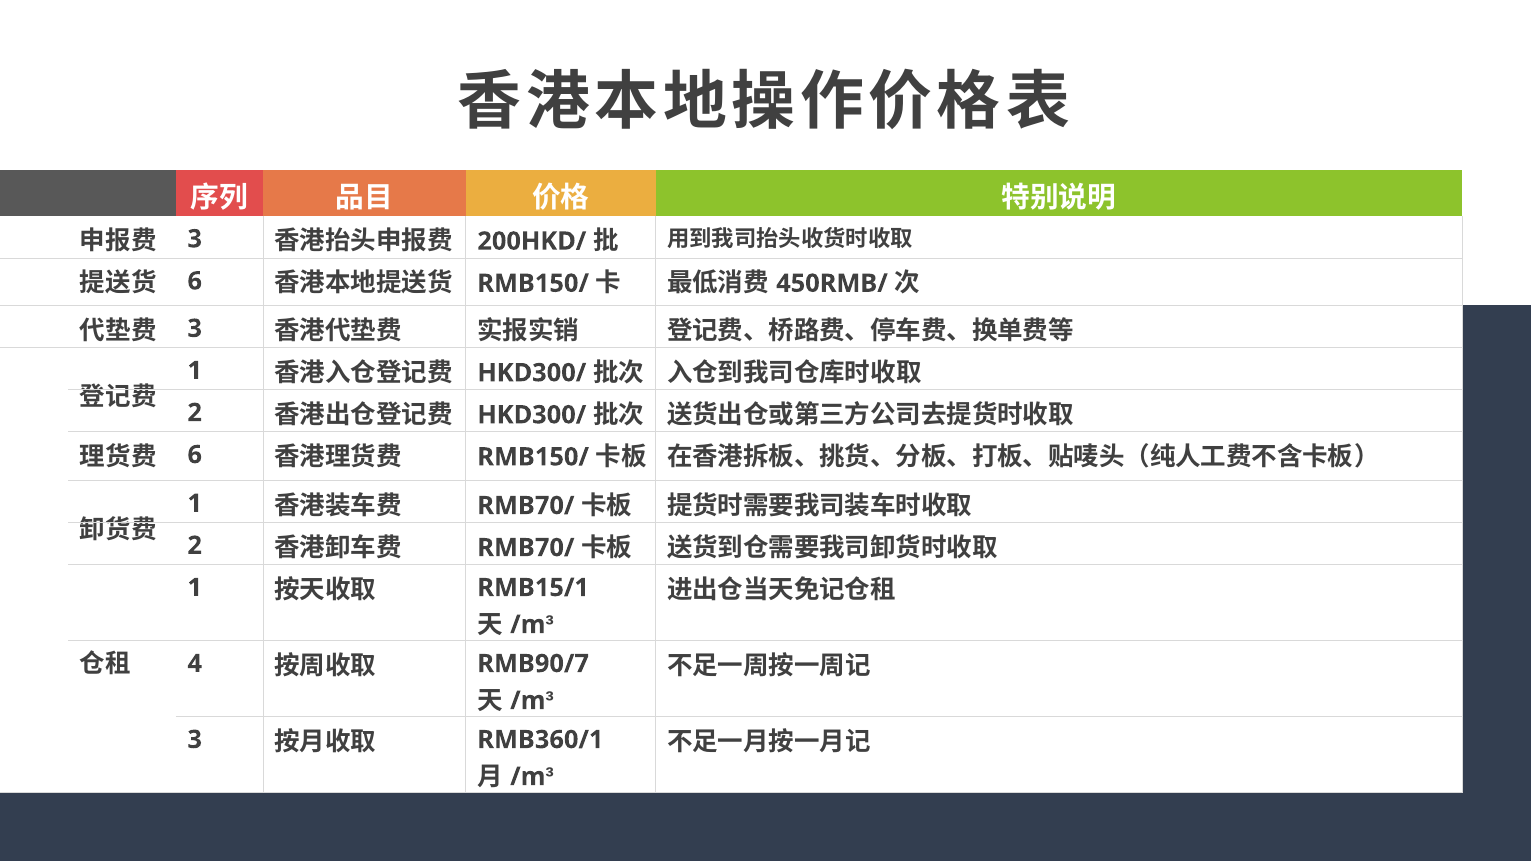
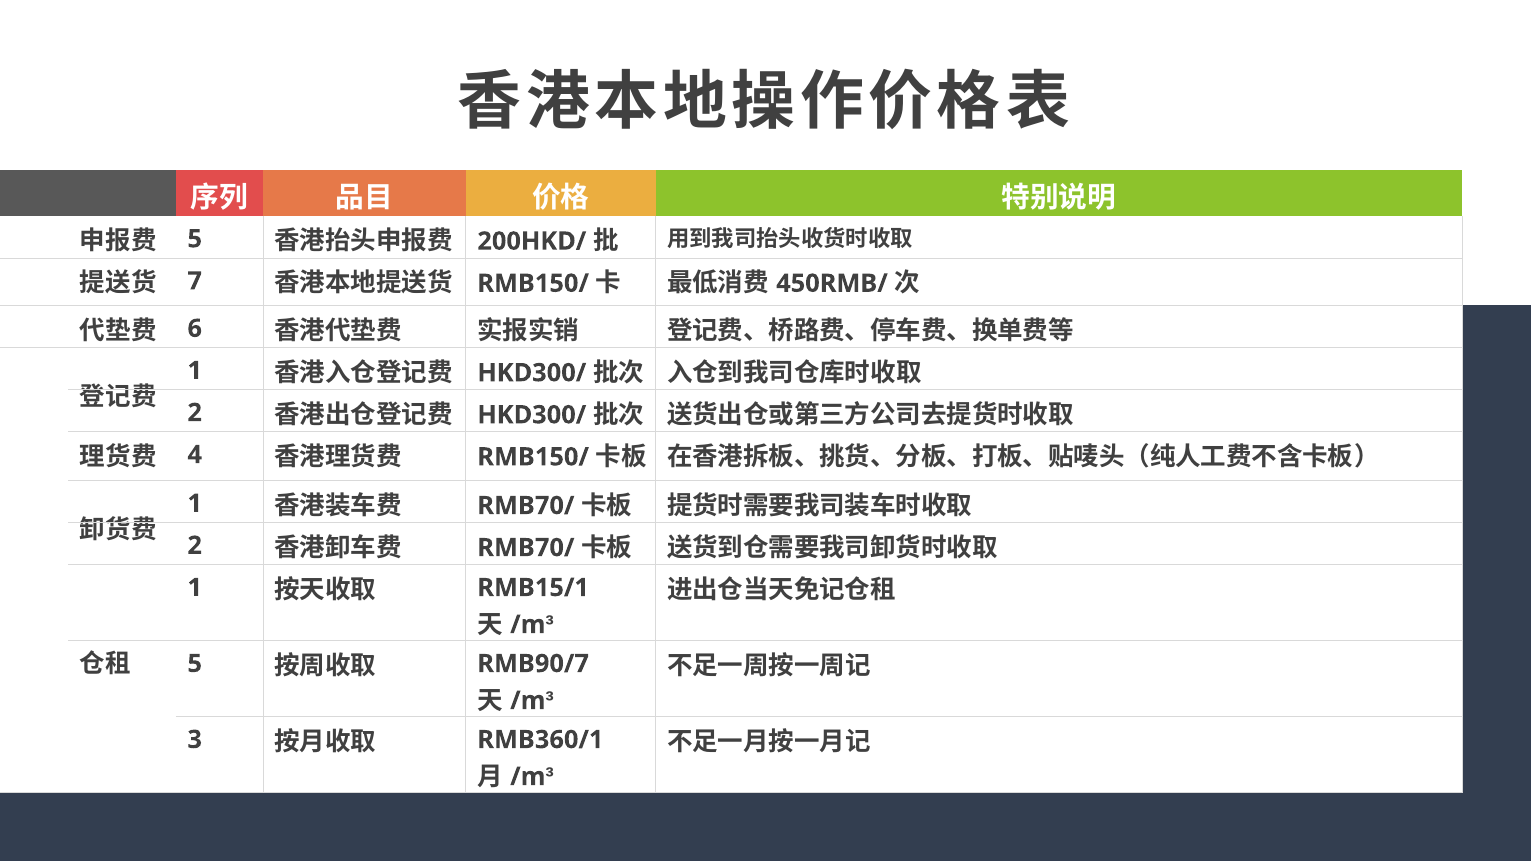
3: 3 -> 5 (195, 239)
6: 6 -> 7 (195, 281)
3: 3 -> 6 (195, 329)
6: 6 -> 4 (195, 455)
4: 4 -> 5 (195, 664)
